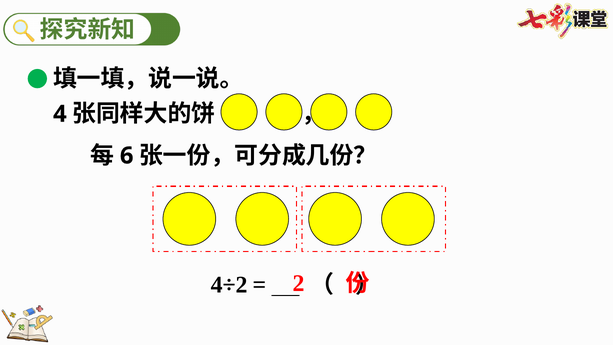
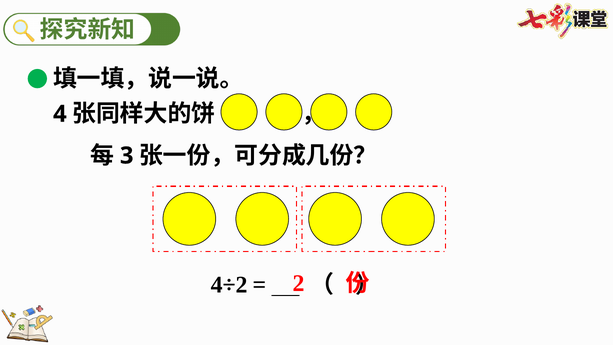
6: 6 -> 3 (127, 156)
